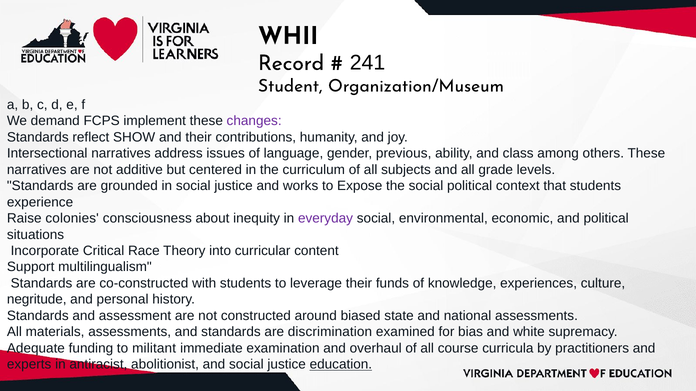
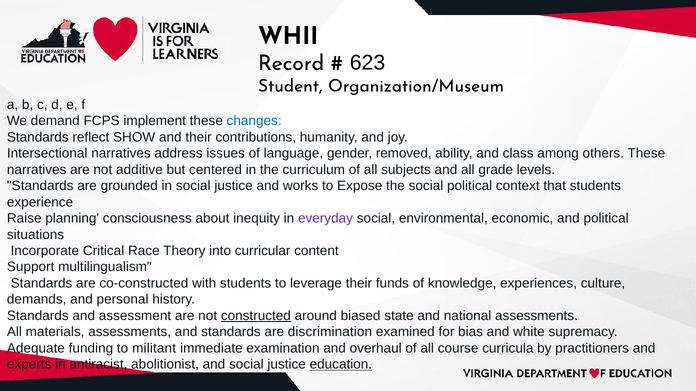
241: 241 -> 623 (368, 63)
changes colour: purple -> blue (254, 121)
previous: previous -> removed (404, 154)
colonies: colonies -> planning (72, 219)
negritude: negritude -> demands (37, 300)
constructed underline: none -> present (256, 316)
